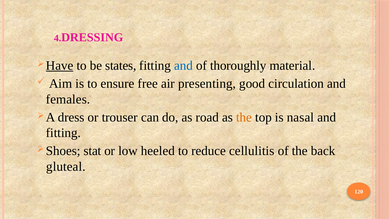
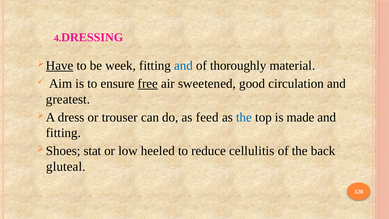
states: states -> week (121, 66)
free underline: none -> present (148, 84)
presenting: presenting -> sweetened (207, 84)
females: females -> greatest (68, 99)
road: road -> feed (207, 117)
the colour: orange -> blue (244, 117)
nasal: nasal -> made (301, 117)
